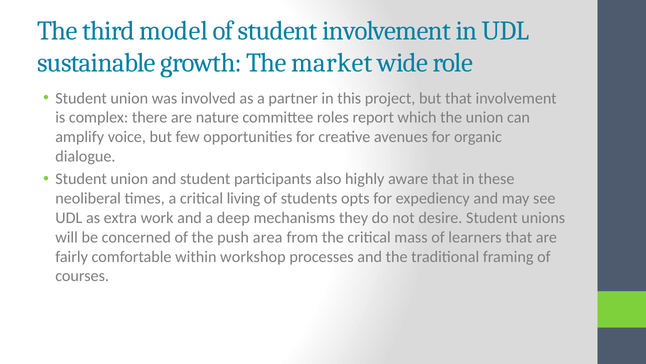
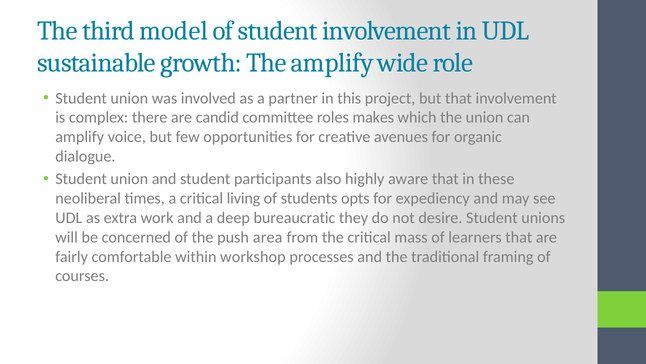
The market: market -> amplify (332, 63)
nature: nature -> candid (217, 117)
report: report -> makes (373, 117)
mechanisms: mechanisms -> bureaucratic (294, 218)
